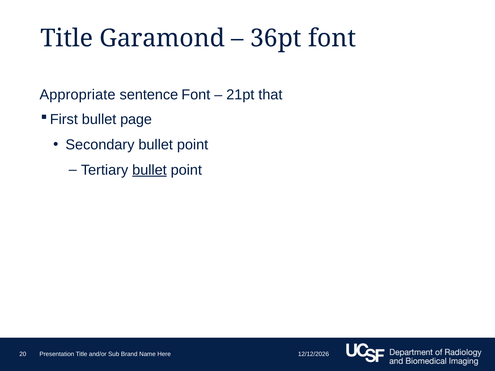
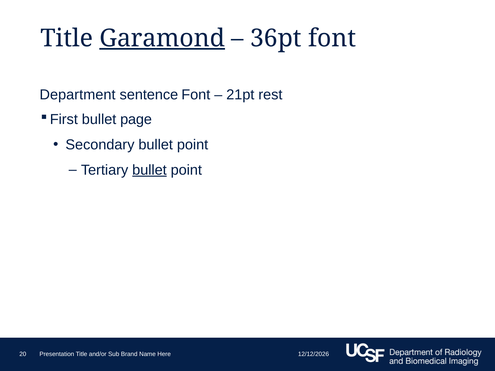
Garamond underline: none -> present (162, 38)
Appropriate: Appropriate -> Department (78, 95)
that: that -> rest (270, 95)
